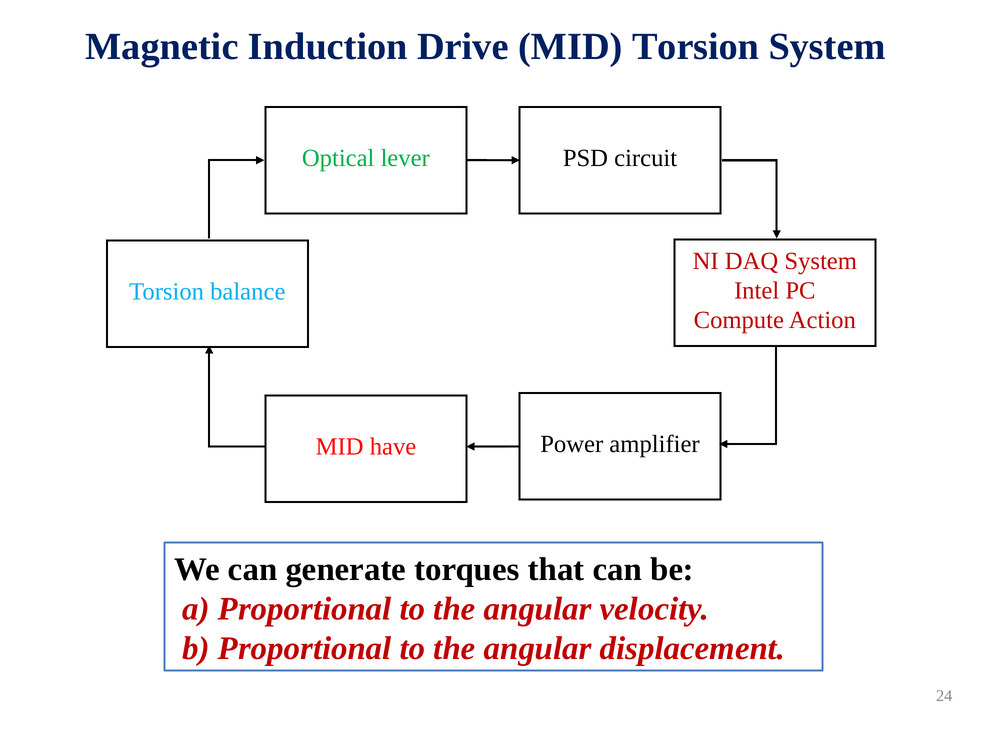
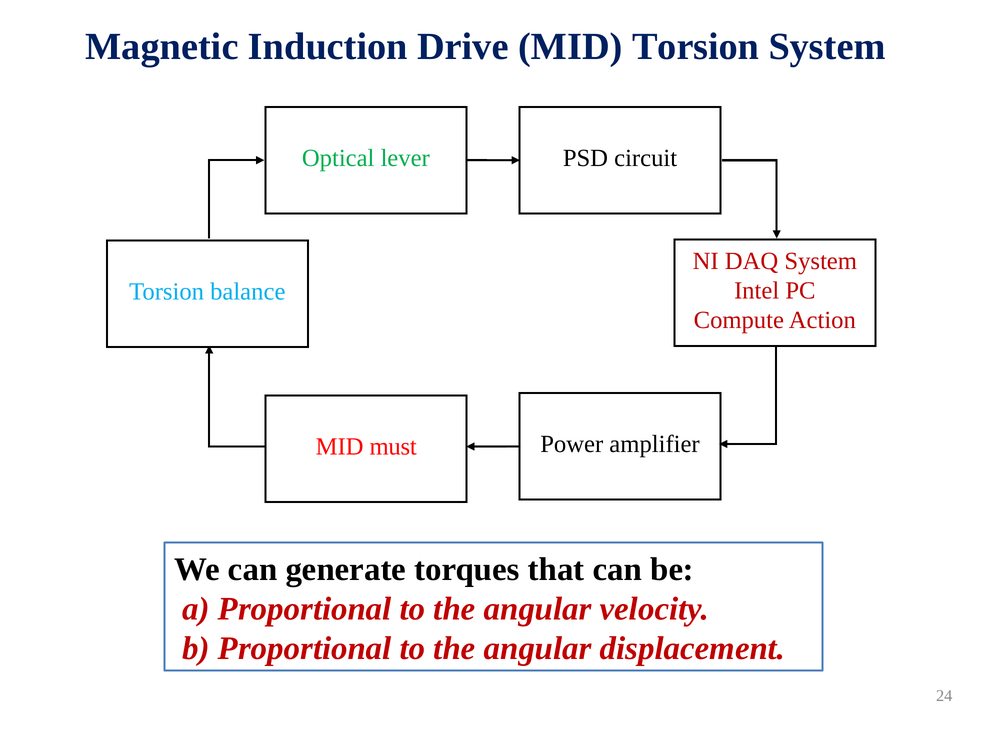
have: have -> must (393, 447)
